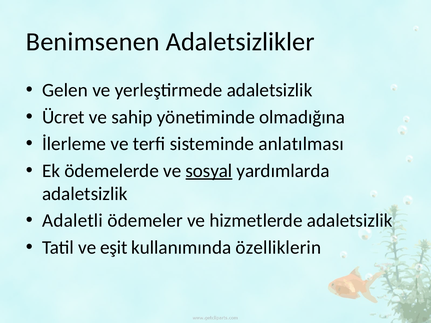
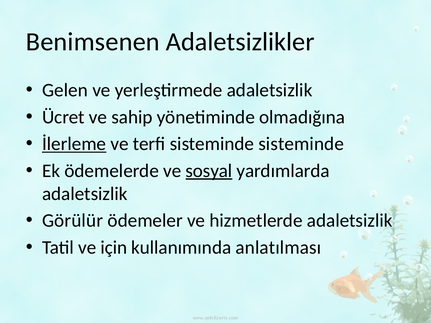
İlerleme underline: none -> present (74, 144)
sisteminde anlatılması: anlatılması -> sisteminde (301, 144)
Adaletli: Adaletli -> Görülür (73, 221)
eşit: eşit -> için (114, 248)
özelliklerin: özelliklerin -> anlatılması (278, 248)
